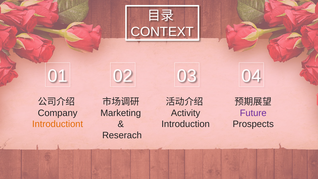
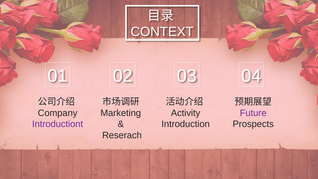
Introductiont colour: orange -> purple (58, 124)
